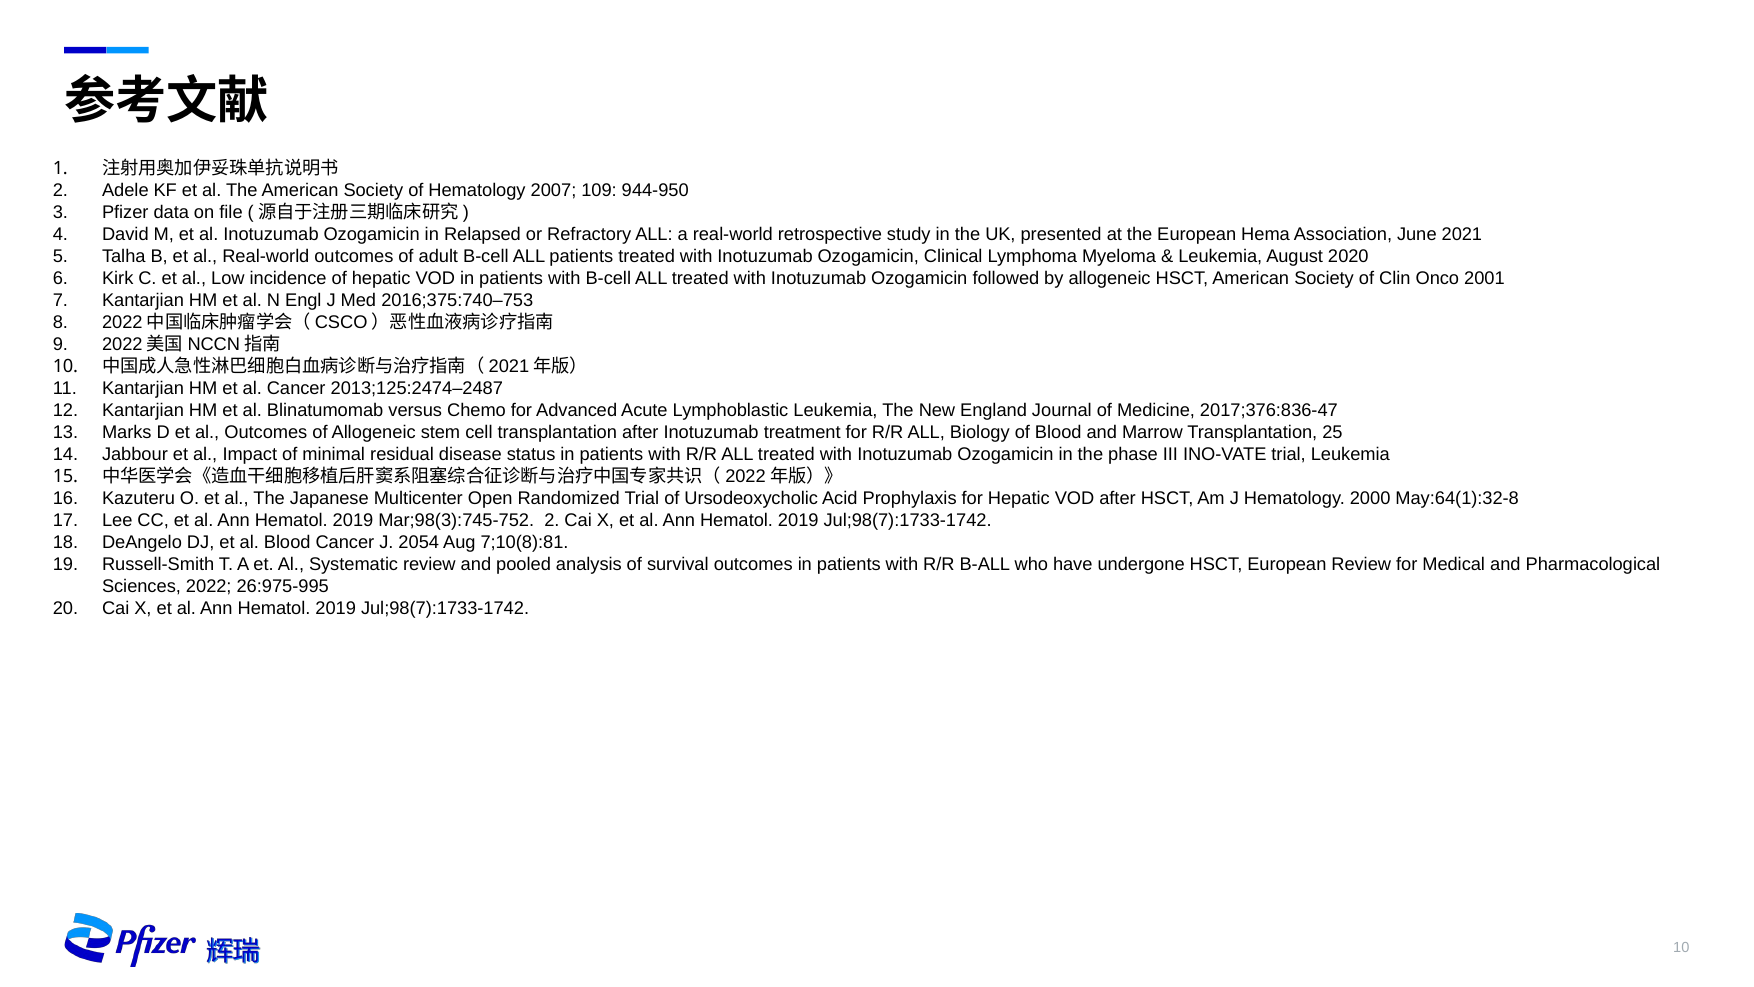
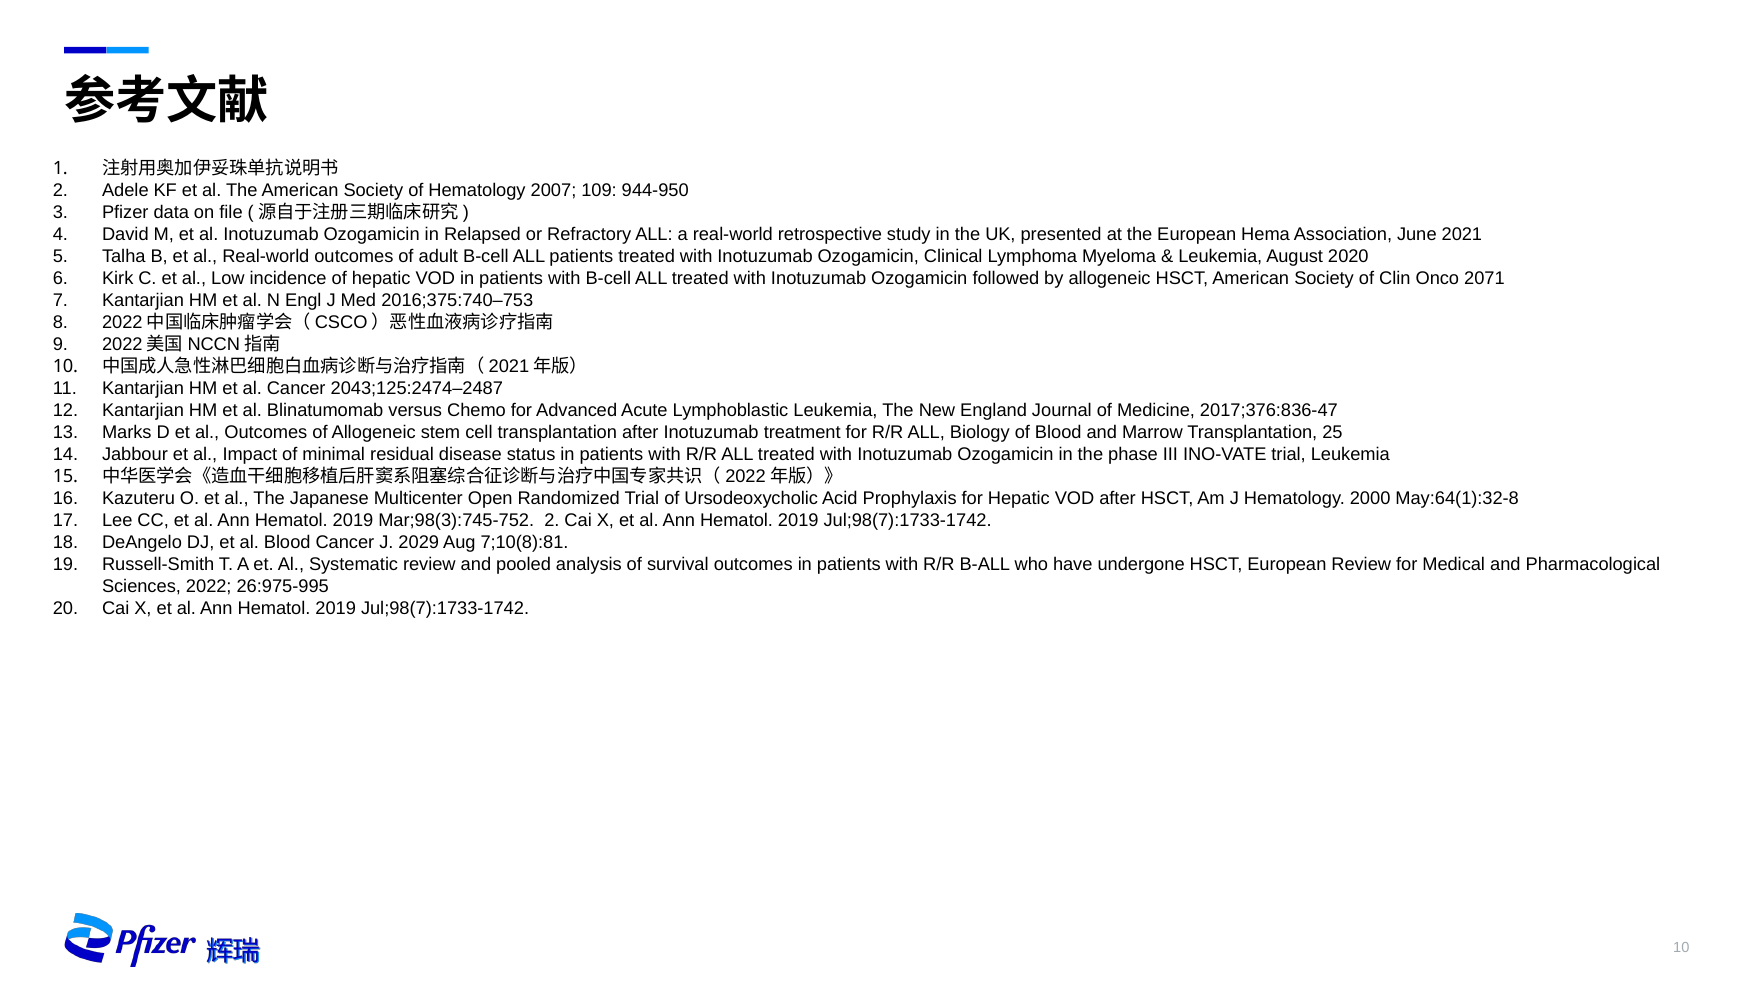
2001: 2001 -> 2071 (1485, 279)
2013;125:2474–2487: 2013;125:2474–2487 -> 2043;125:2474–2487 (417, 388)
2054: 2054 -> 2029 (419, 542)
